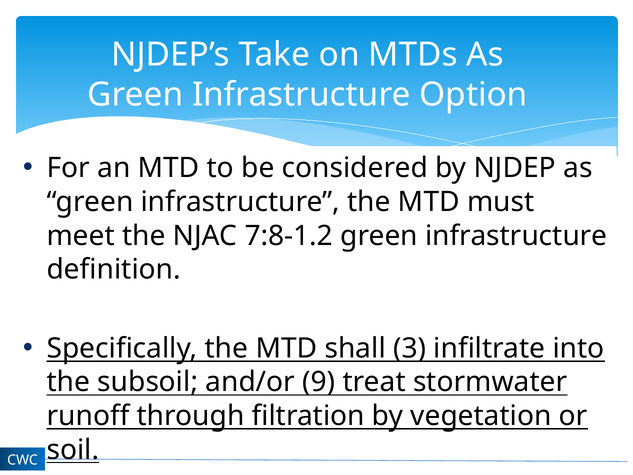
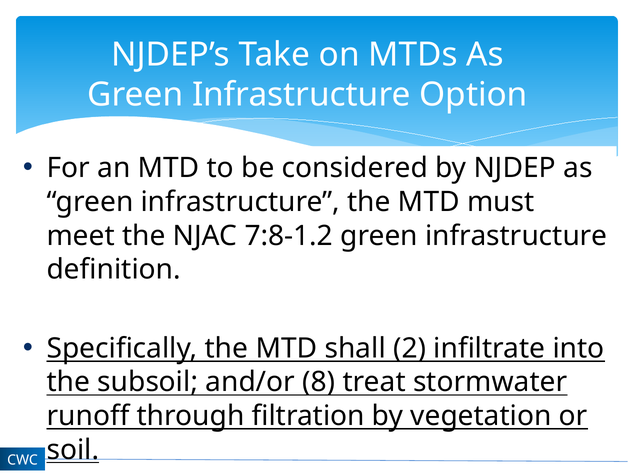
3: 3 -> 2 (410, 348)
9: 9 -> 8 (319, 382)
